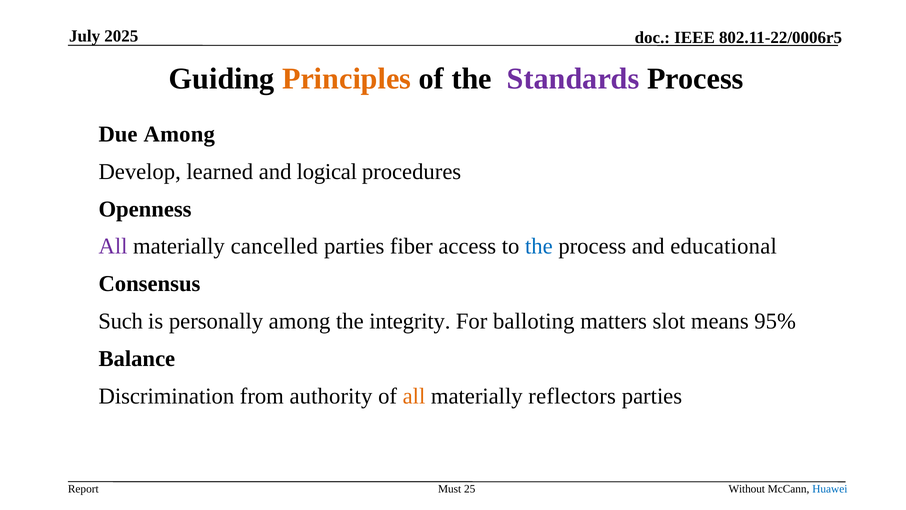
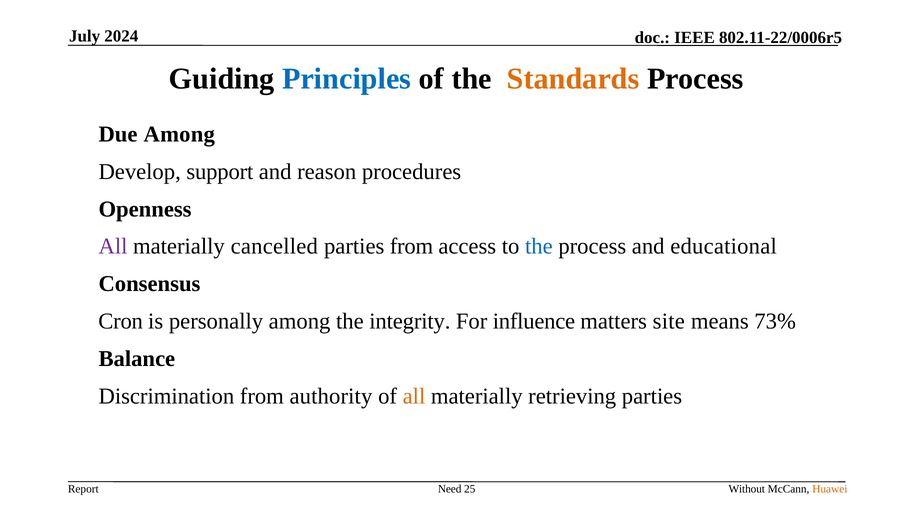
2025: 2025 -> 2024 (121, 36)
Principles colour: orange -> blue (347, 79)
Standards colour: purple -> orange (573, 79)
learned: learned -> support (220, 172)
logical: logical -> reason (327, 172)
parties fiber: fiber -> from (411, 246)
Such: Such -> Cron (121, 321)
balloting: balloting -> influence (534, 321)
slot: slot -> site (669, 321)
95%: 95% -> 73% (775, 321)
reflectors: reflectors -> retrieving (572, 396)
Must: Must -> Need (450, 489)
Huawei colour: blue -> orange (830, 489)
